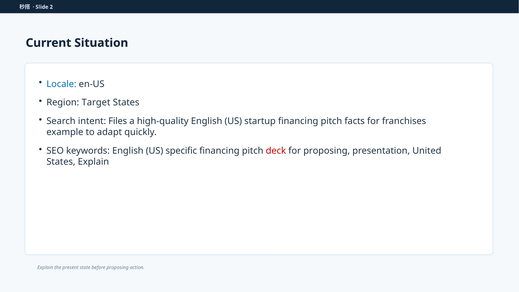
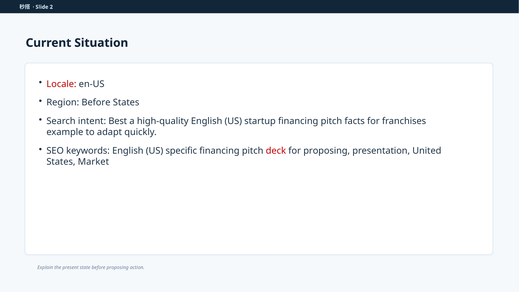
Locale colour: blue -> red (61, 84)
Region Target: Target -> Before (96, 103)
Files: Files -> Best (118, 121)
States Explain: Explain -> Market (93, 162)
